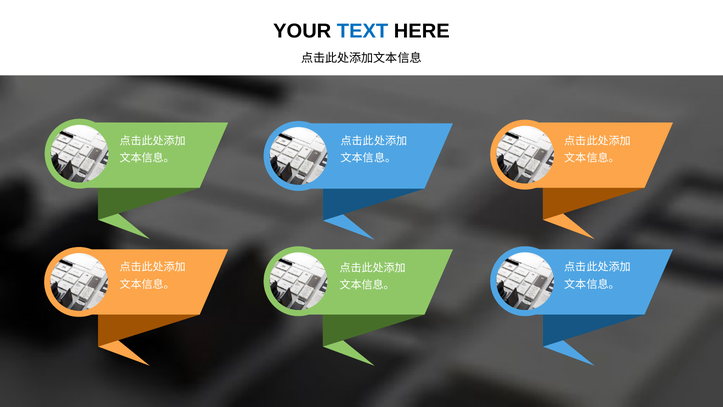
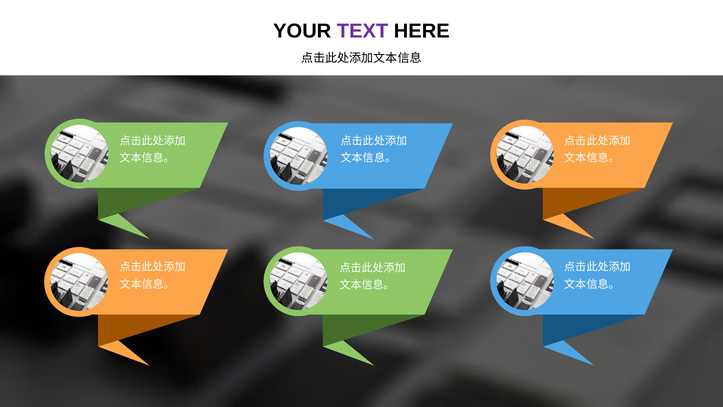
TEXT colour: blue -> purple (363, 31)
